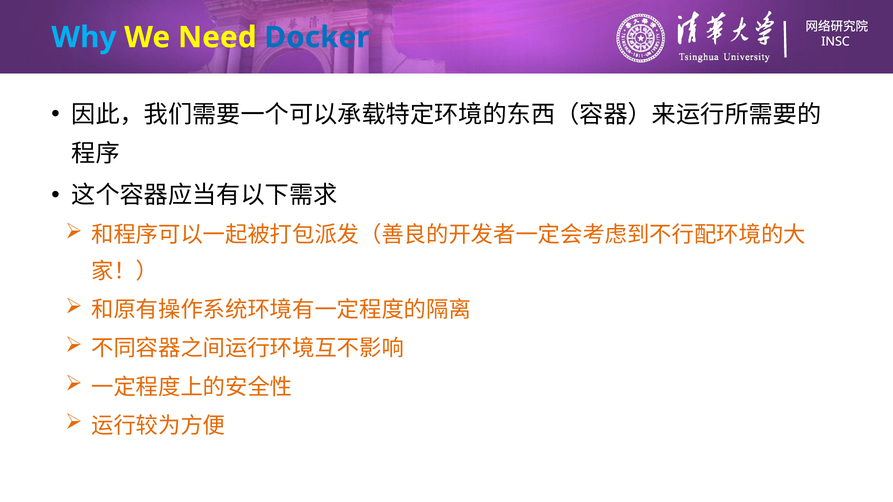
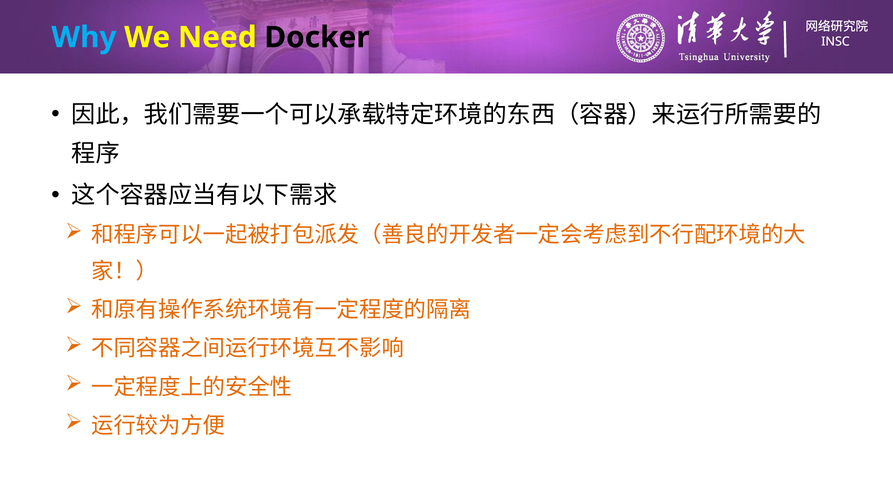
Docker colour: blue -> black (317, 37)
